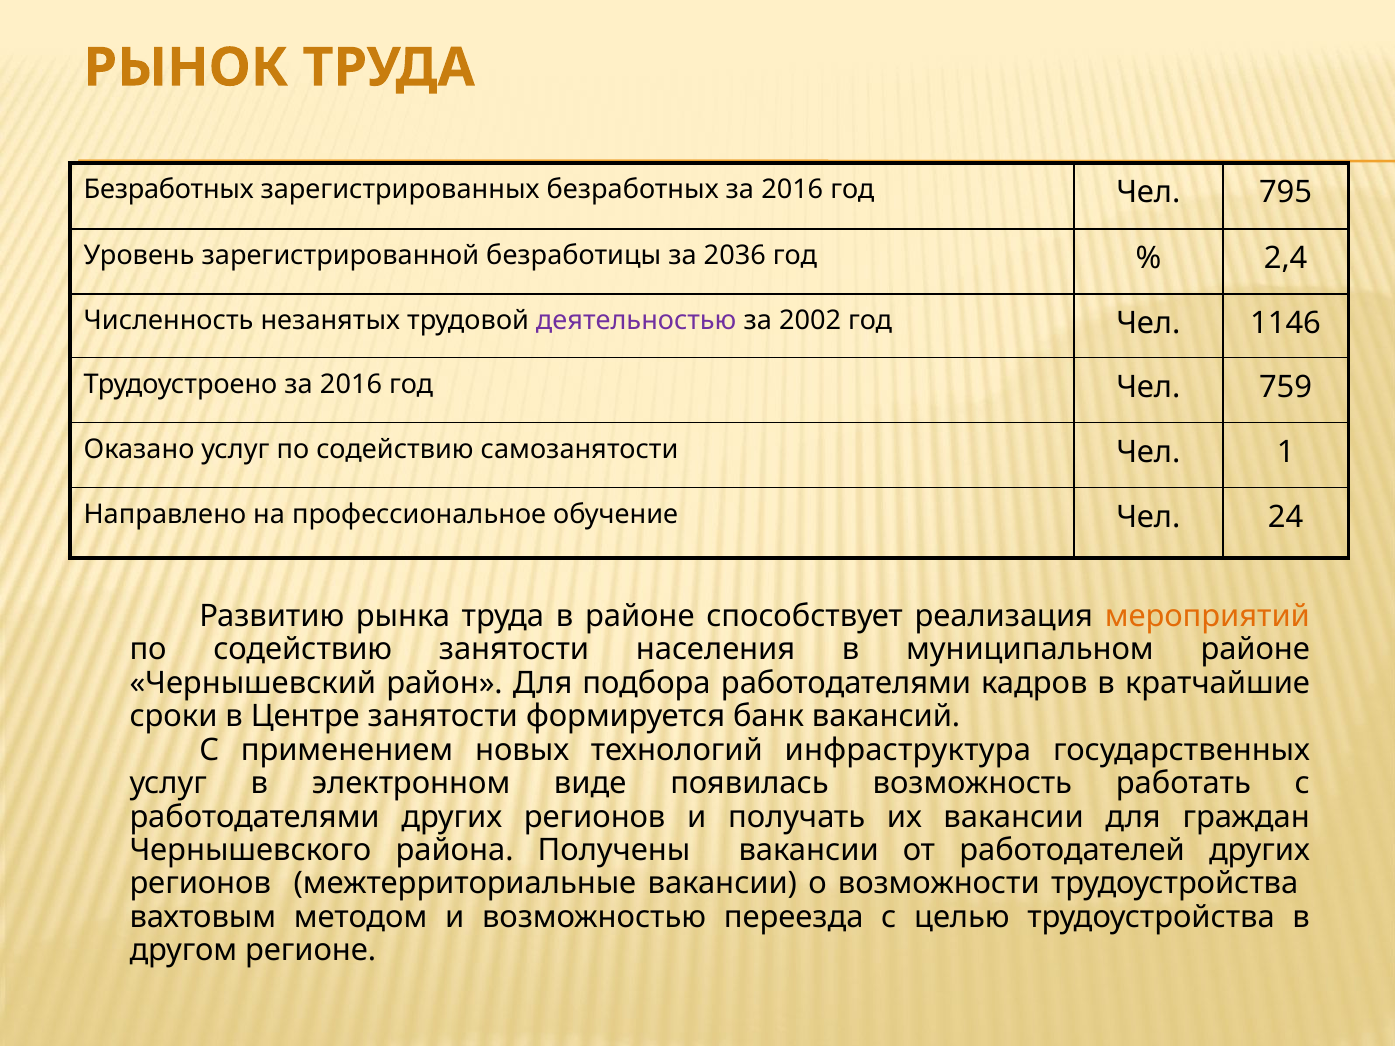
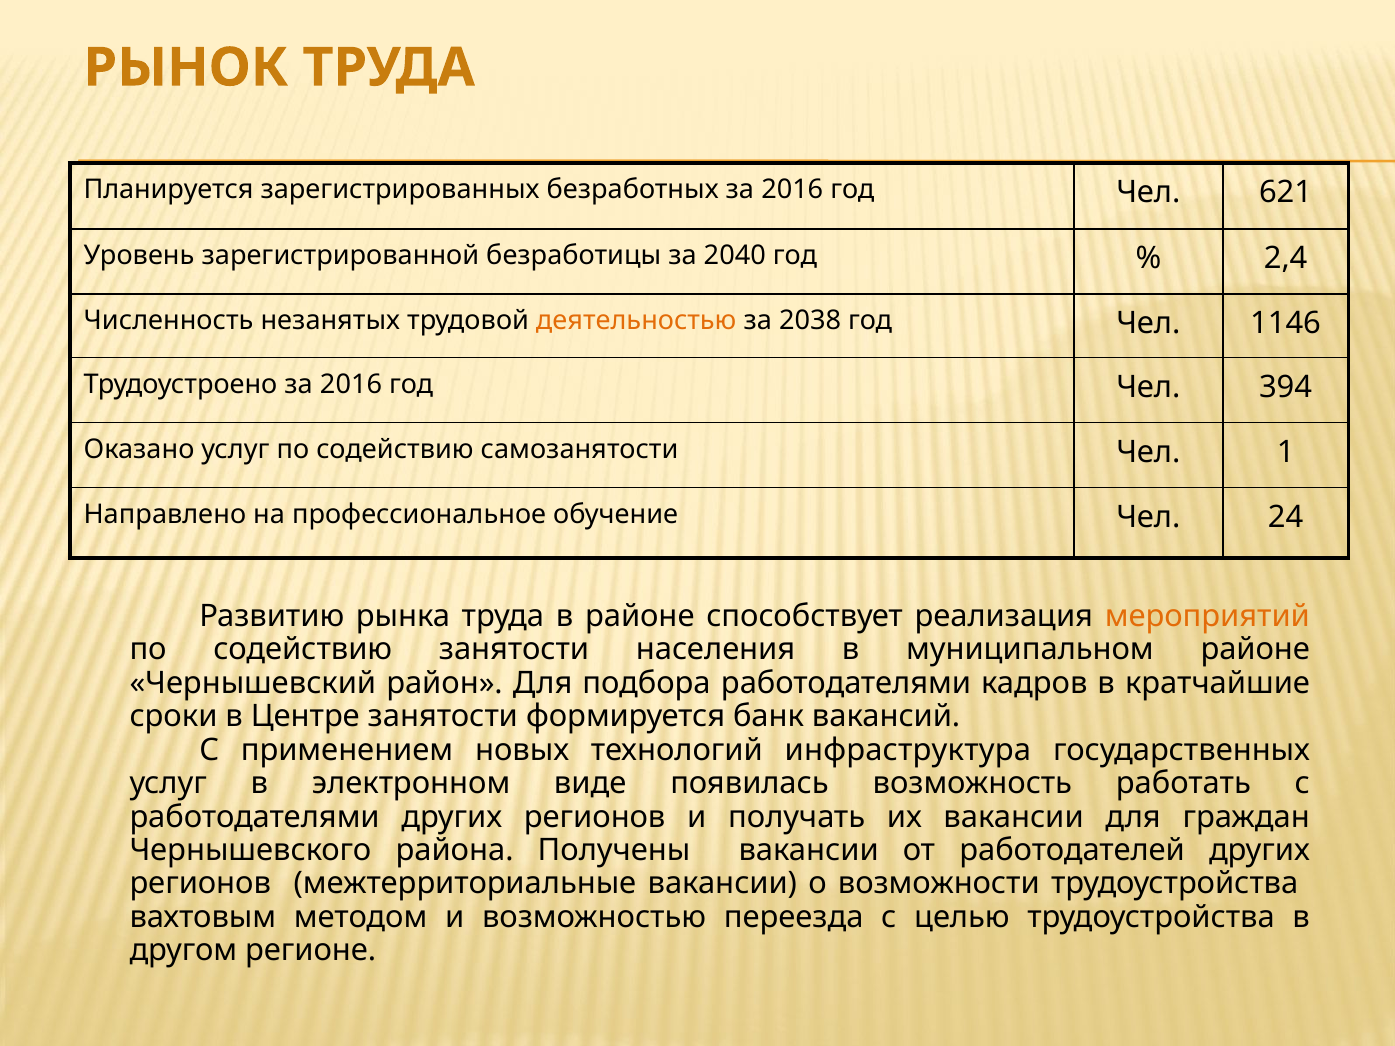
Безработных: Безработных -> Планируется (169, 190)
795: 795 -> 621 (1286, 192)
2036: 2036 -> 2040 (735, 256)
деятельностью colour: purple -> orange (636, 321)
2002: 2002 -> 2038 (810, 321)
759: 759 -> 394 (1286, 387)
